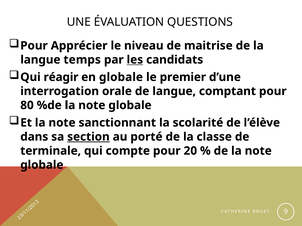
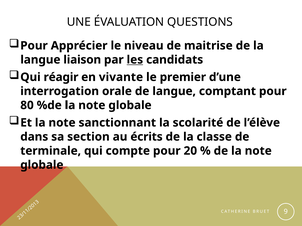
temps: temps -> liaison (82, 60)
en globale: globale -> vivante (121, 77)
section underline: present -> none (88, 137)
porté: porté -> écrits (147, 137)
